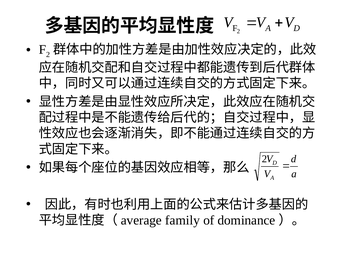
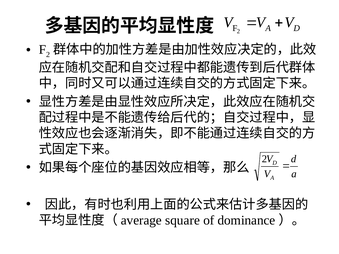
family: family -> square (183, 221)
